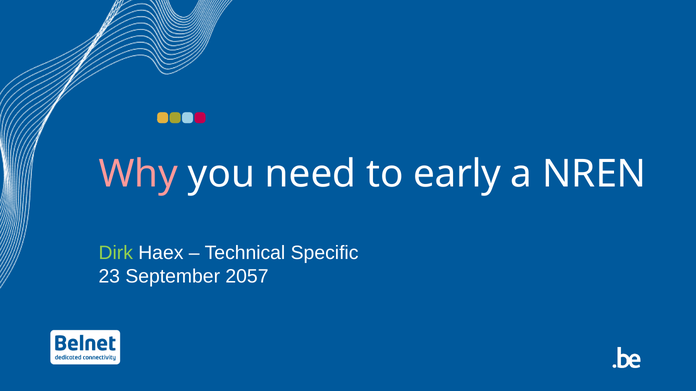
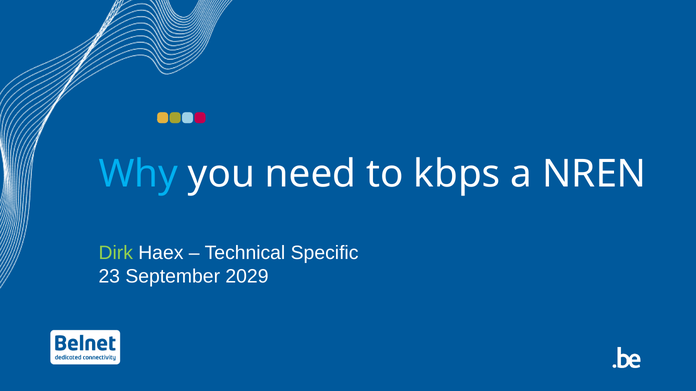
Why colour: pink -> light blue (138, 174)
early: early -> kbps (457, 174)
2057: 2057 -> 2029 (247, 277)
